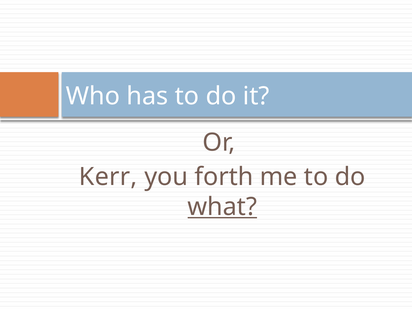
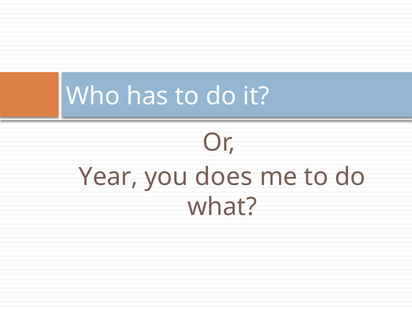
Kerr: Kerr -> Year (108, 177)
forth: forth -> does (224, 177)
what underline: present -> none (222, 207)
